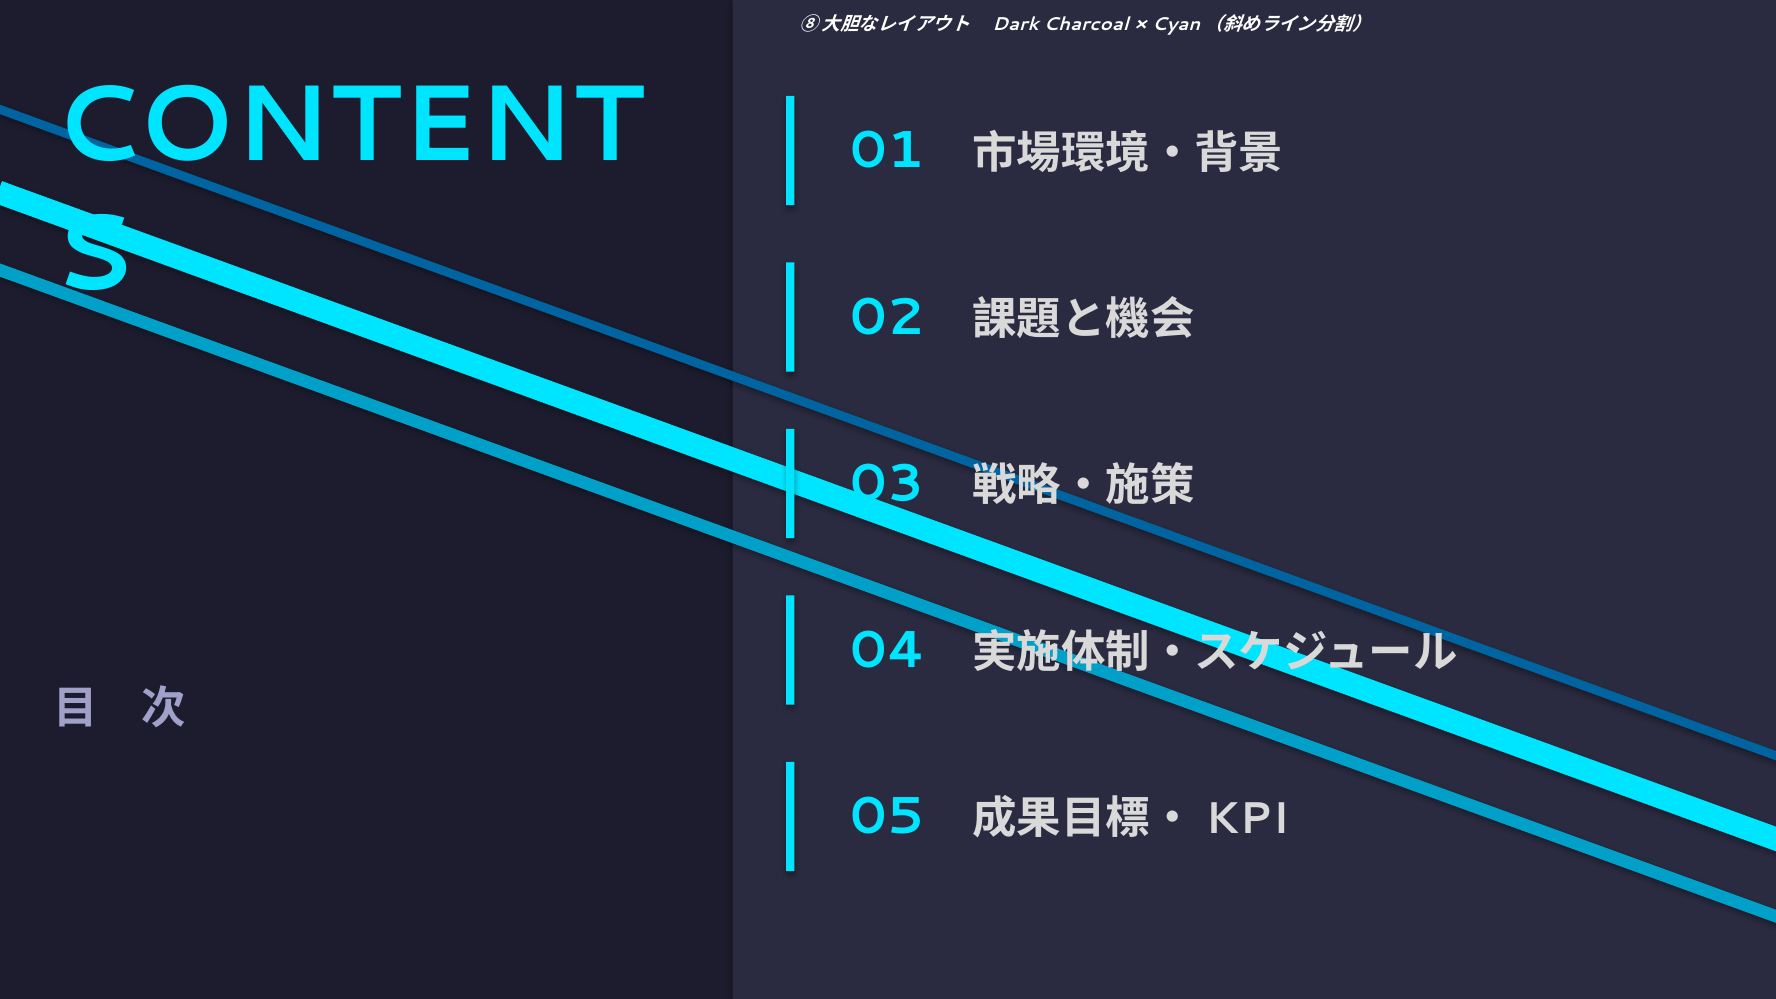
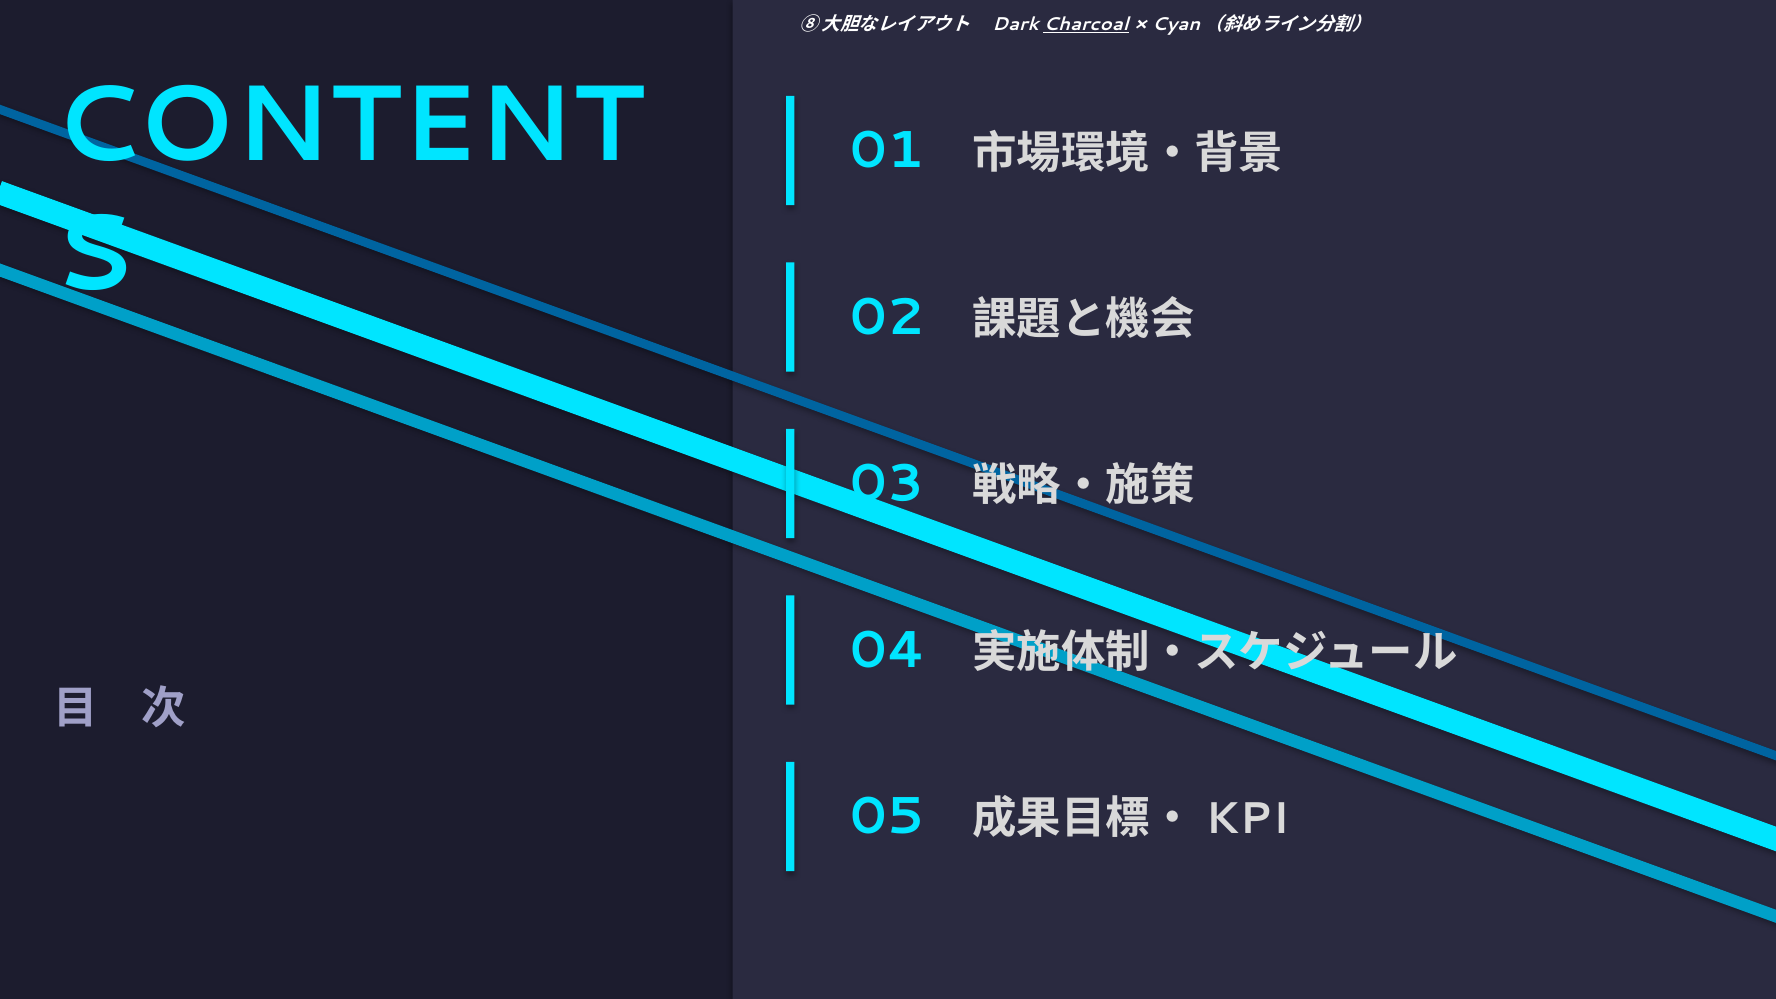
Charcoal underline: none -> present (1086, 24)
